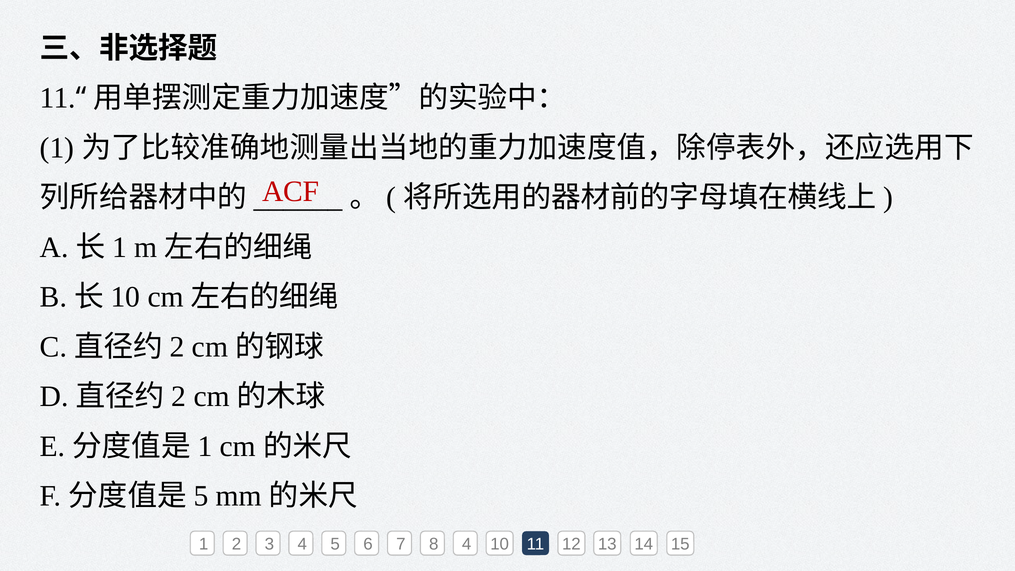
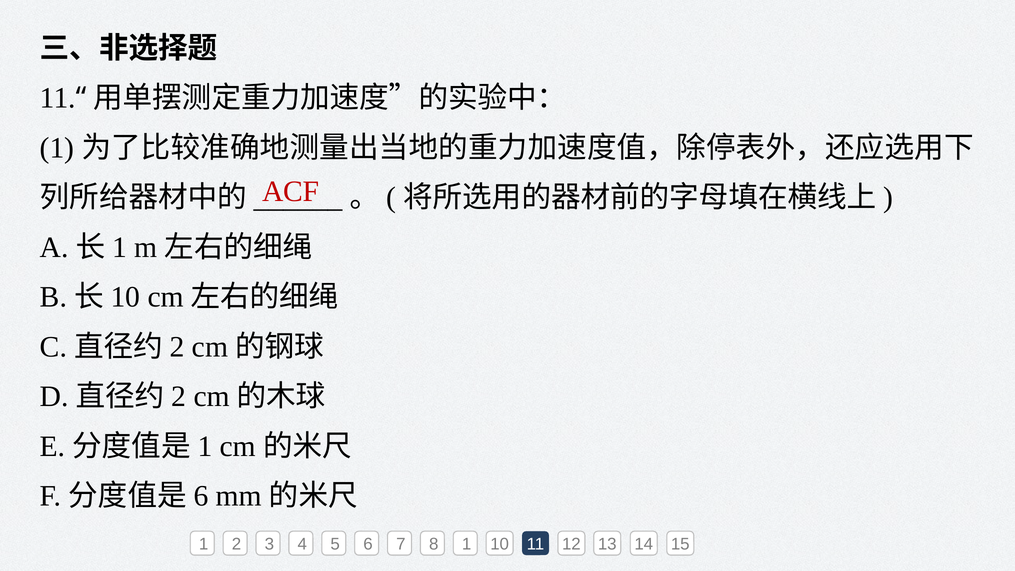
5: 5 -> 6 (201, 496)
8 4: 4 -> 1 (467, 544)
